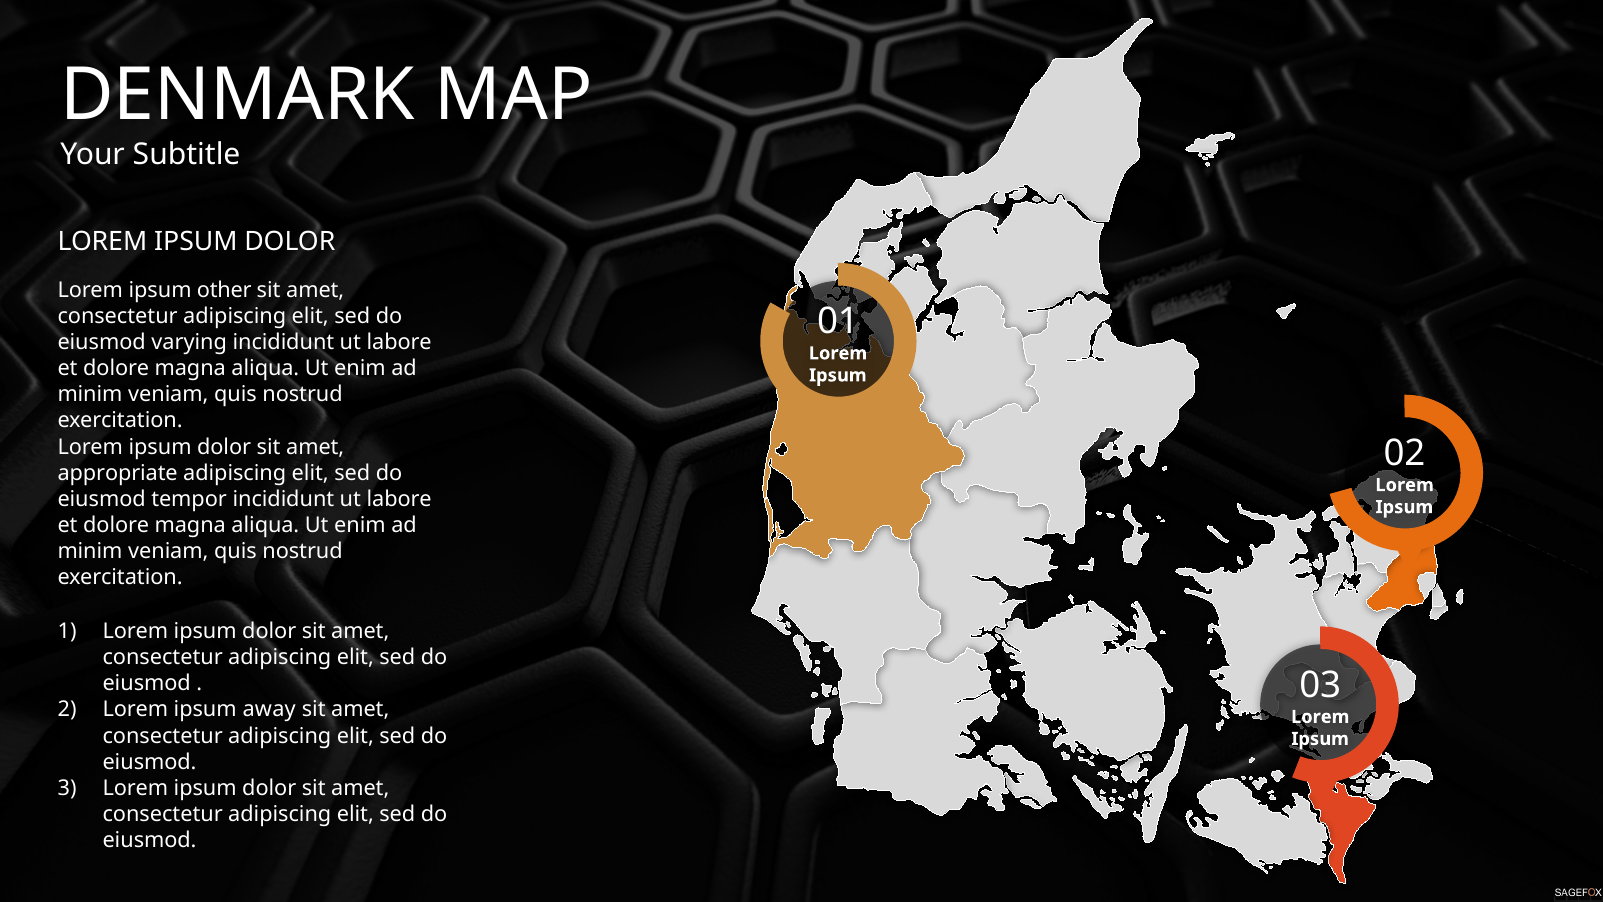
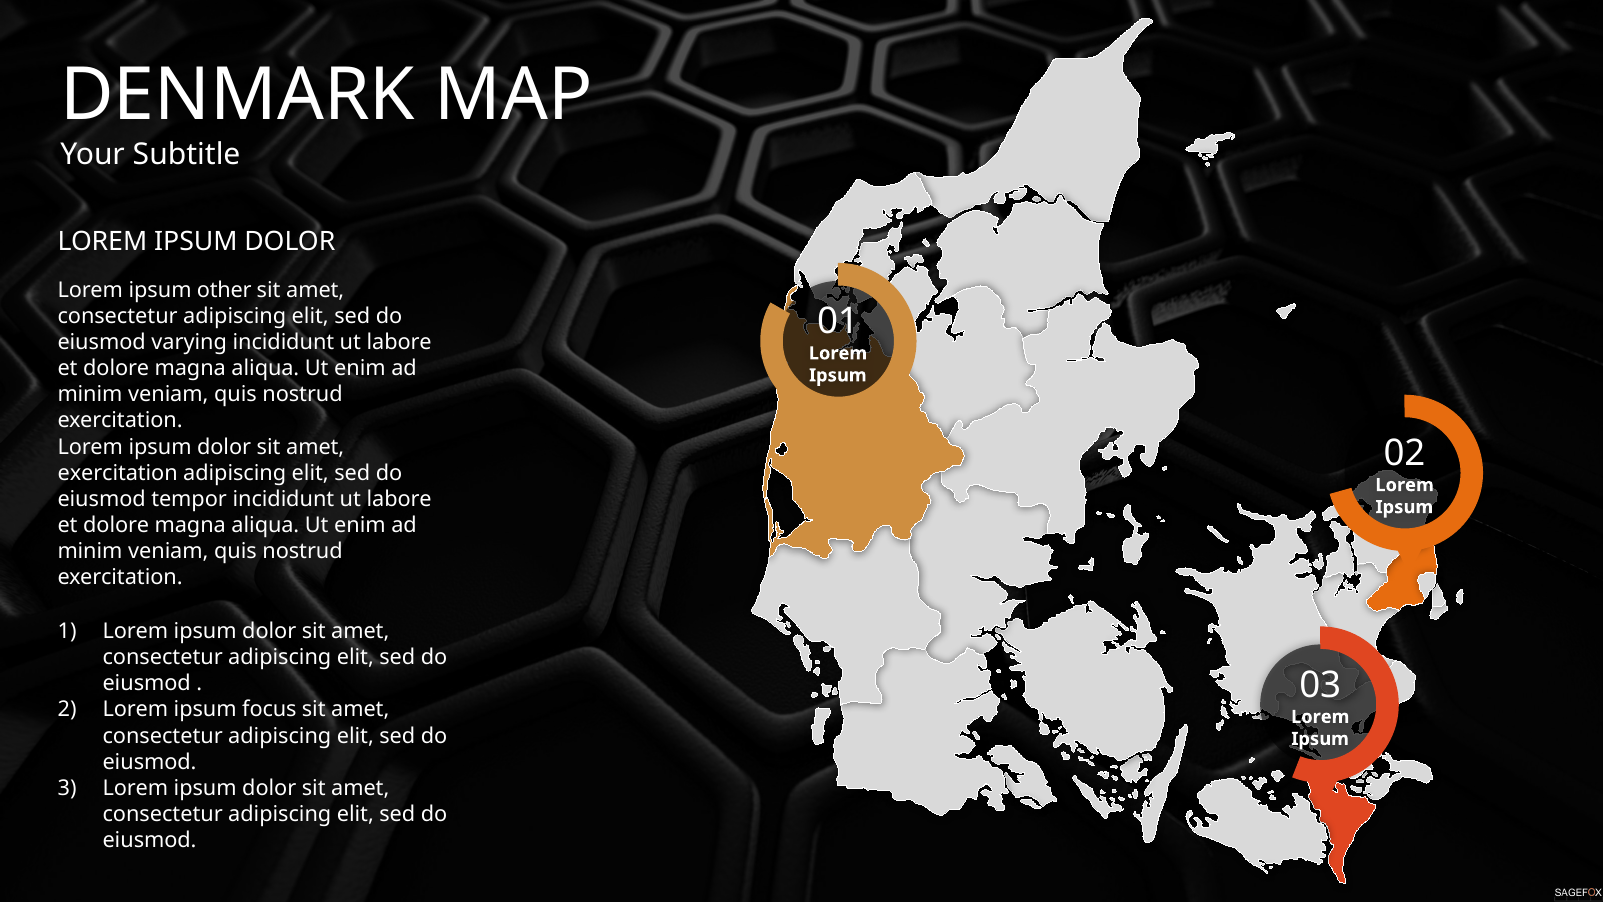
appropriate: appropriate -> exercitation (118, 473)
away: away -> focus (269, 709)
